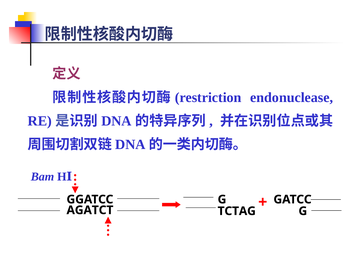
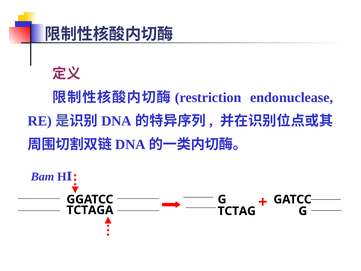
AGATCT: AGATCT -> TCTAGA (90, 210)
